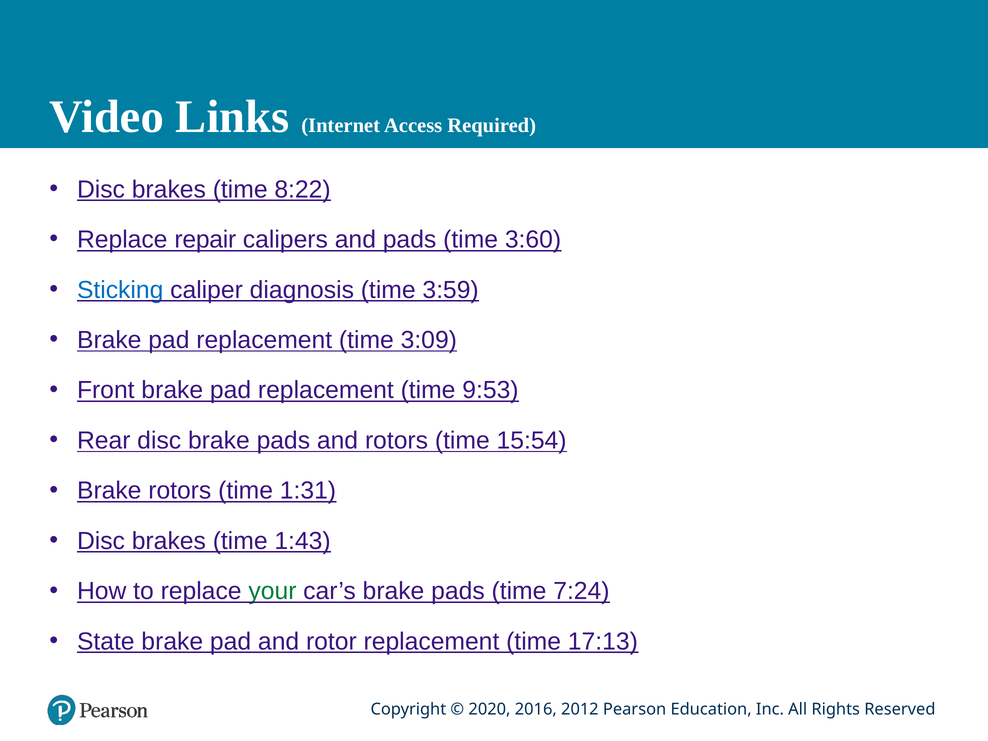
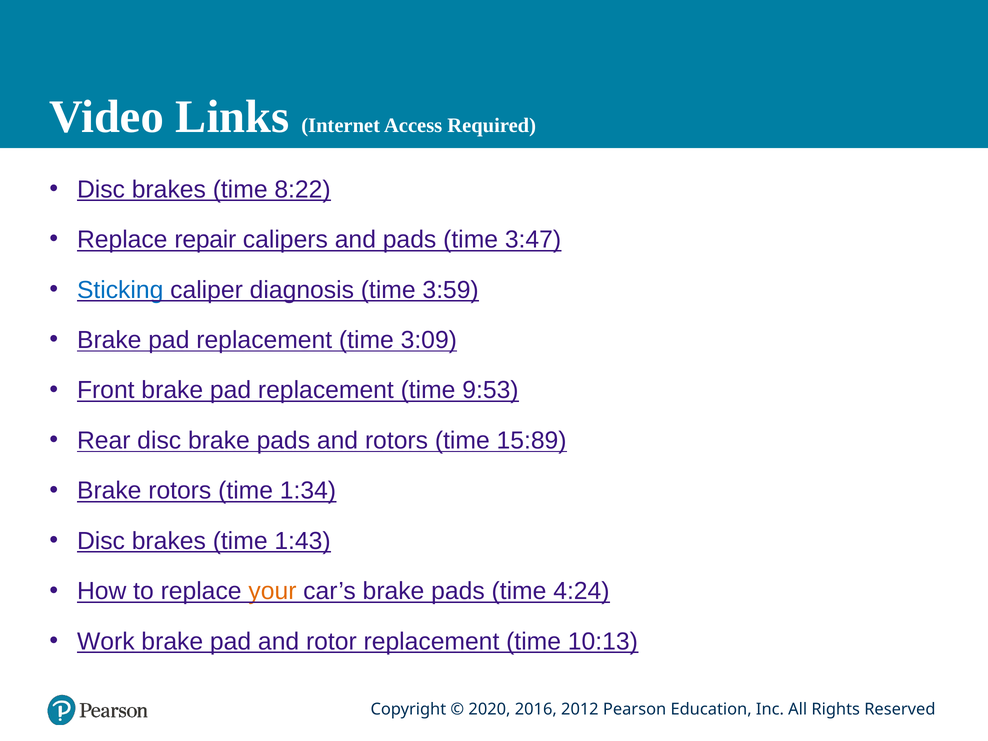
3:60: 3:60 -> 3:47 (533, 240)
15:54: 15:54 -> 15:89 (532, 441)
1:31: 1:31 -> 1:34 (308, 491)
your colour: green -> orange (272, 591)
7:24: 7:24 -> 4:24 (581, 591)
State: State -> Work (106, 641)
17:13: 17:13 -> 10:13 (603, 641)
